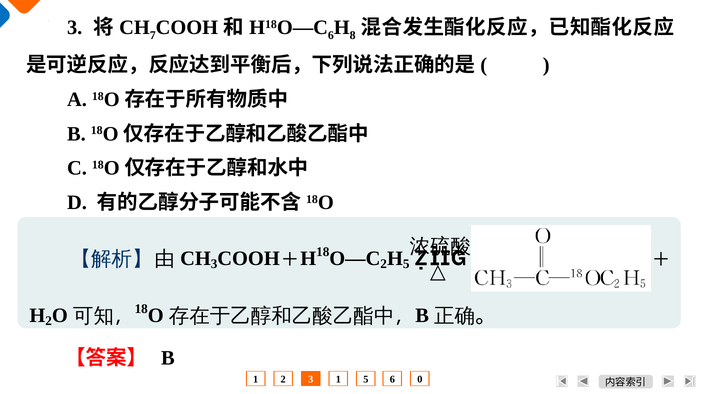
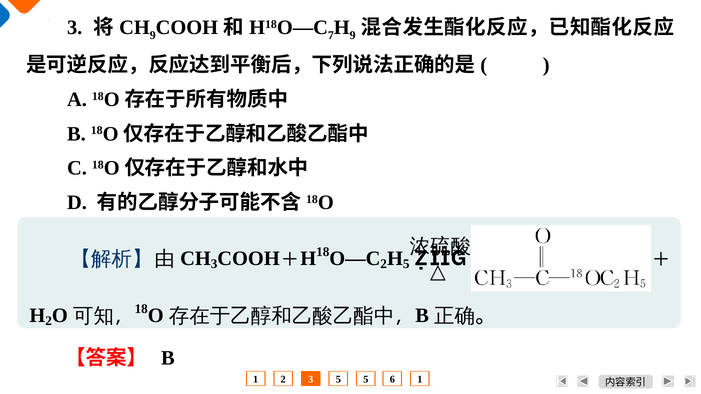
7: 7 -> 9 (153, 36)
6: 6 -> 7 (331, 36)
8: 8 -> 9 (353, 36)
2 1: 1 -> 5 (338, 380)
3 0: 0 -> 1 (420, 380)
